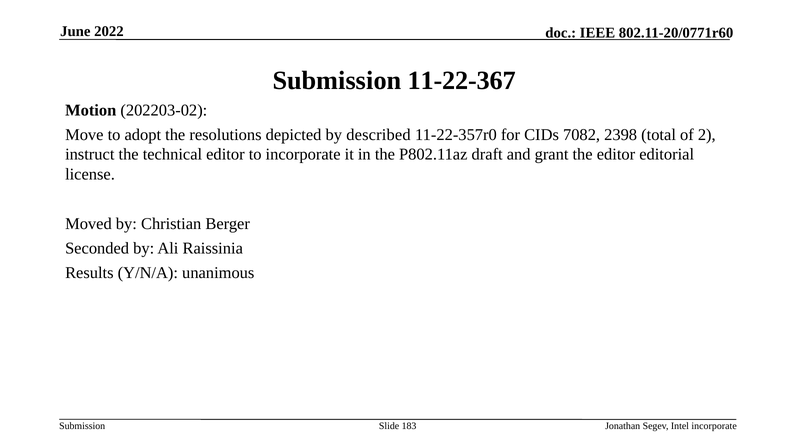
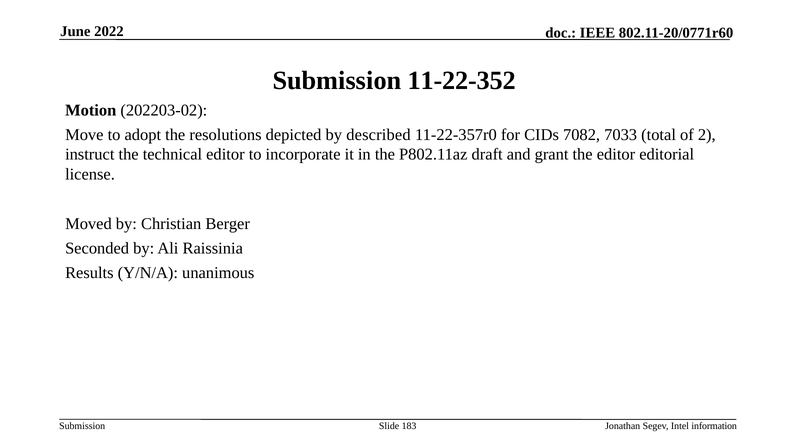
11-22-367: 11-22-367 -> 11-22-352 (462, 81)
2398: 2398 -> 7033 (621, 135)
Intel incorporate: incorporate -> information (714, 426)
